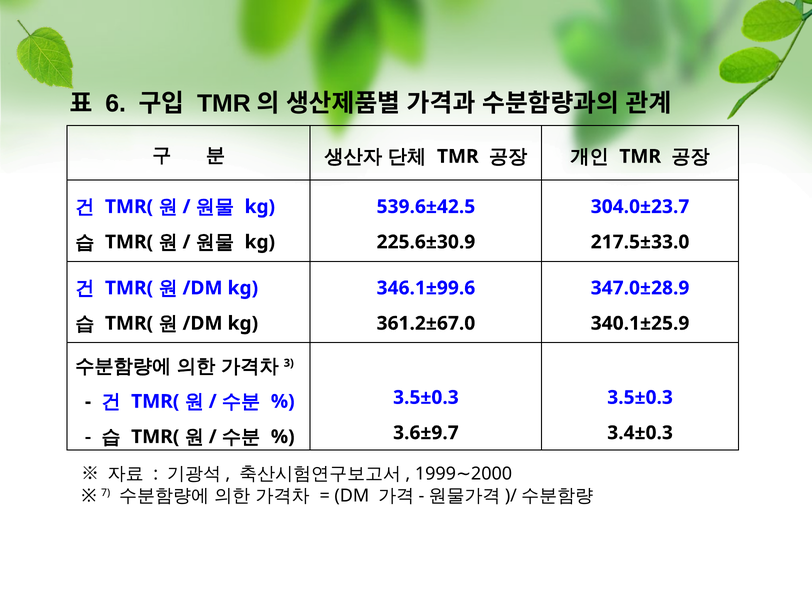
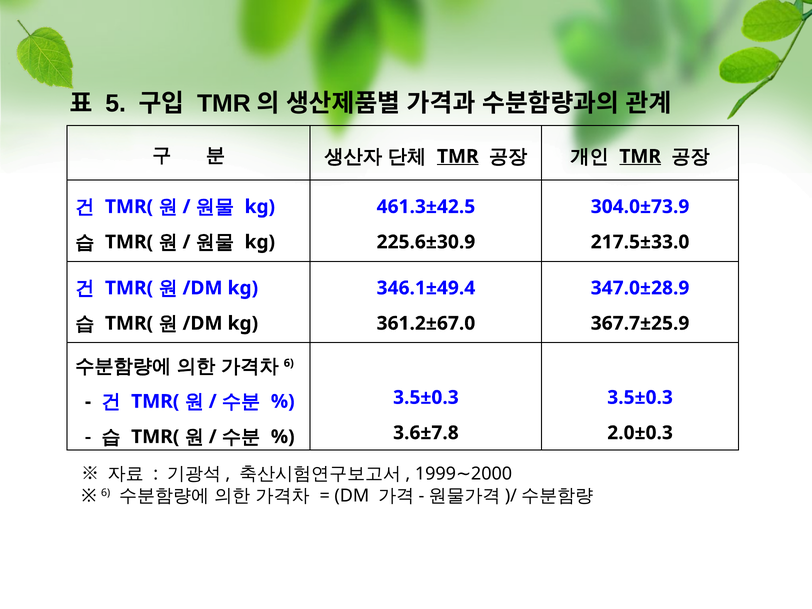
6: 6 -> 5 (116, 104)
TMR underline: none -> present (458, 156)
TMR underline: none -> present (640, 156)
539.6±42.5: 539.6±42.5 -> 461.3±42.5 (426, 207)
304.0±23.7: 304.0±23.7 -> 304.0±73.9 (640, 207)
346.1±99.6: 346.1±99.6 -> 346.1±49.4 (426, 288)
340.1±25.9: 340.1±25.9 -> 367.7±25.9 (640, 323)
3: 3 -> 6 (289, 363)
3.6±9.7: 3.6±9.7 -> 3.6±7.8 (426, 433)
3.4±0.3: 3.4±0.3 -> 2.0±0.3 (640, 433)
7: 7 -> 6 (106, 493)
